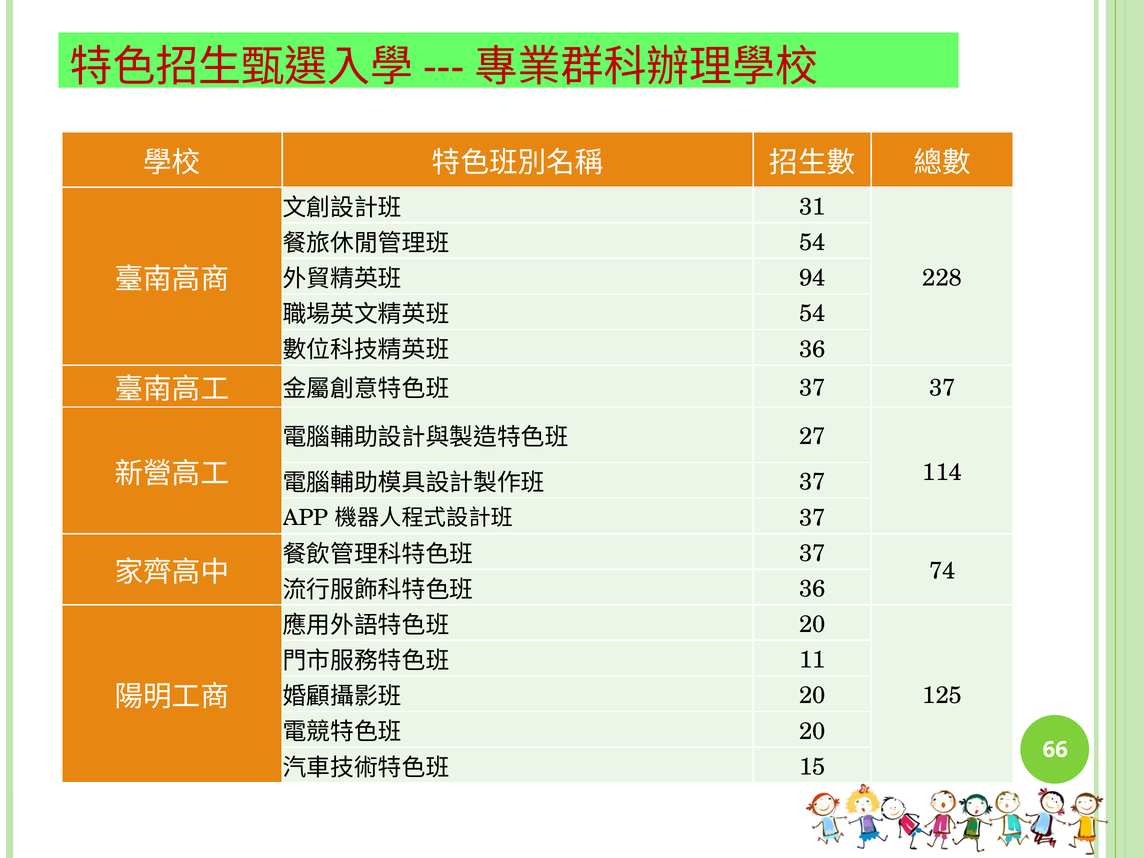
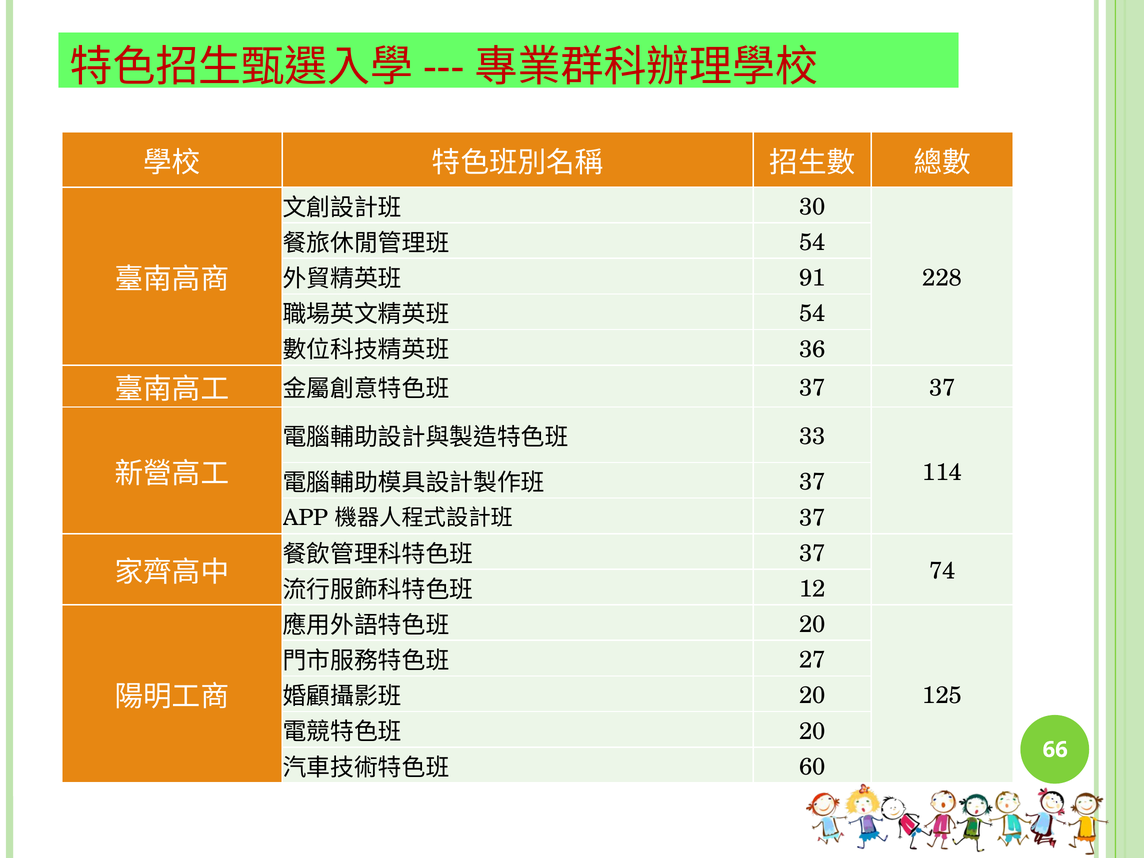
31: 31 -> 30 (812, 207)
94: 94 -> 91 (812, 278)
27: 27 -> 33 (812, 437)
36: 36 -> 12 (812, 589)
11: 11 -> 27 (812, 660)
15: 15 -> 60 (812, 767)
